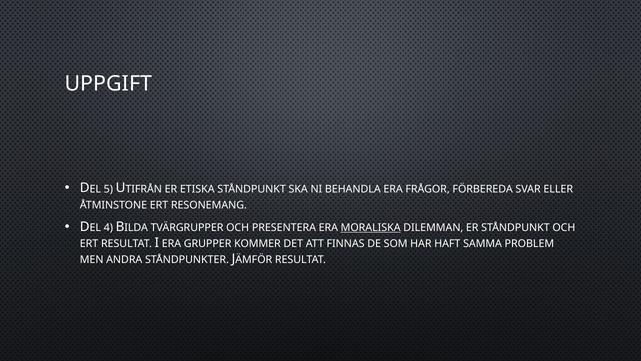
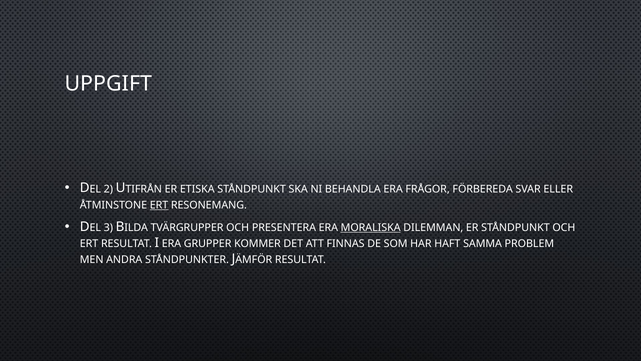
5: 5 -> 2 (108, 189)
ERT underline: none -> present (159, 205)
4: 4 -> 3 (108, 227)
